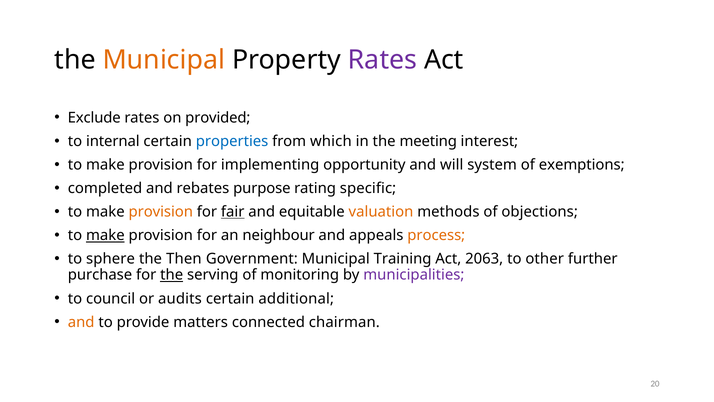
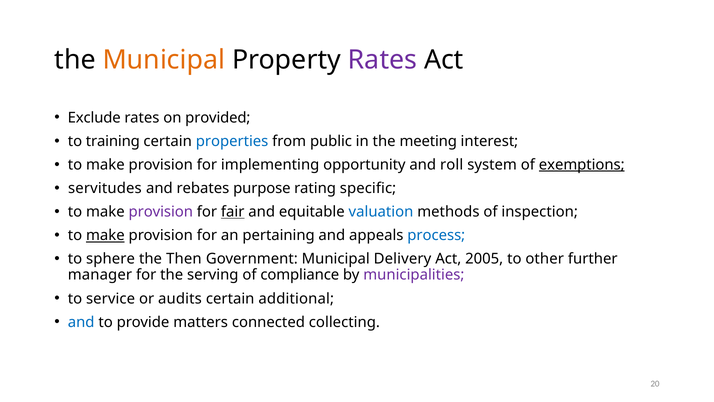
internal: internal -> training (113, 141)
which: which -> public (331, 141)
will: will -> roll (452, 165)
exemptions underline: none -> present (582, 165)
completed: completed -> servitudes (105, 188)
provision colour: orange -> purple (161, 212)
valuation colour: orange -> blue (381, 212)
objections: objections -> inspection (540, 212)
neighbour: neighbour -> pertaining (279, 235)
process colour: orange -> blue (436, 235)
Training: Training -> Delivery (402, 259)
2063: 2063 -> 2005 (484, 259)
purchase: purchase -> manager (100, 275)
the underline: present -> none (172, 275)
monitoring: monitoring -> compliance (300, 275)
council: council -> service (111, 298)
and colour: orange -> blue (81, 322)
chairman: chairman -> collecting (344, 322)
